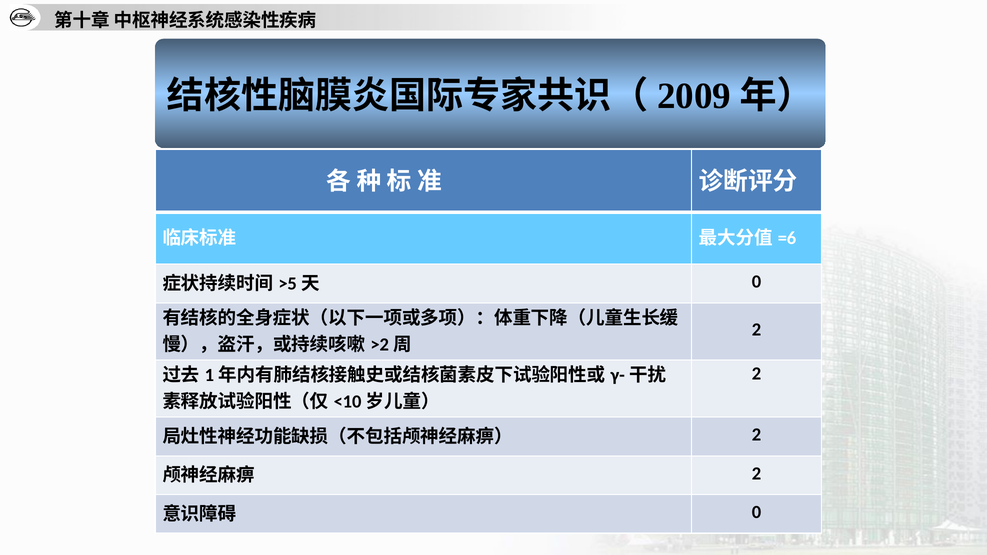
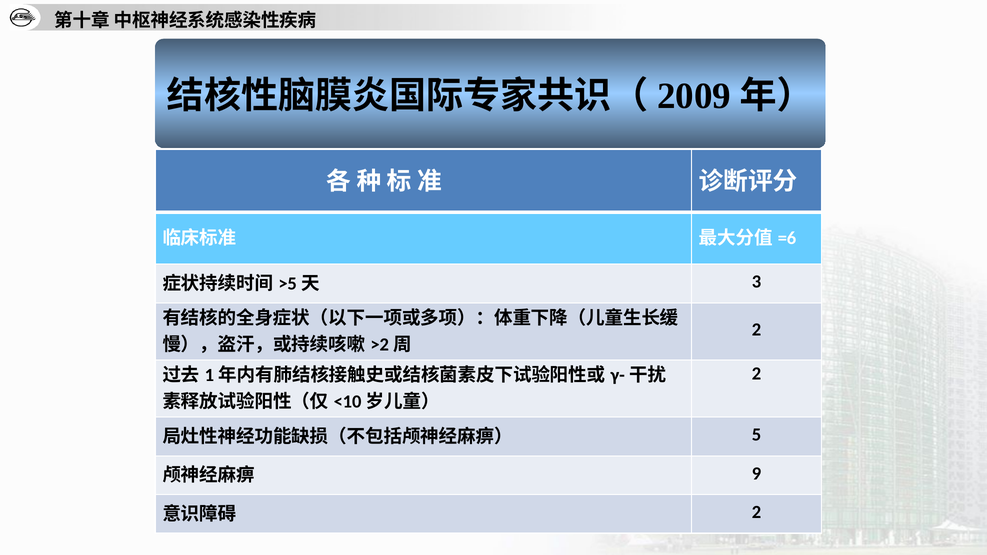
0: 0 -> 3 (757, 282)
2: 2 -> 5 (757, 435)
2: 2 -> 9 (757, 474)
0: 0 -> 2 (757, 512)
